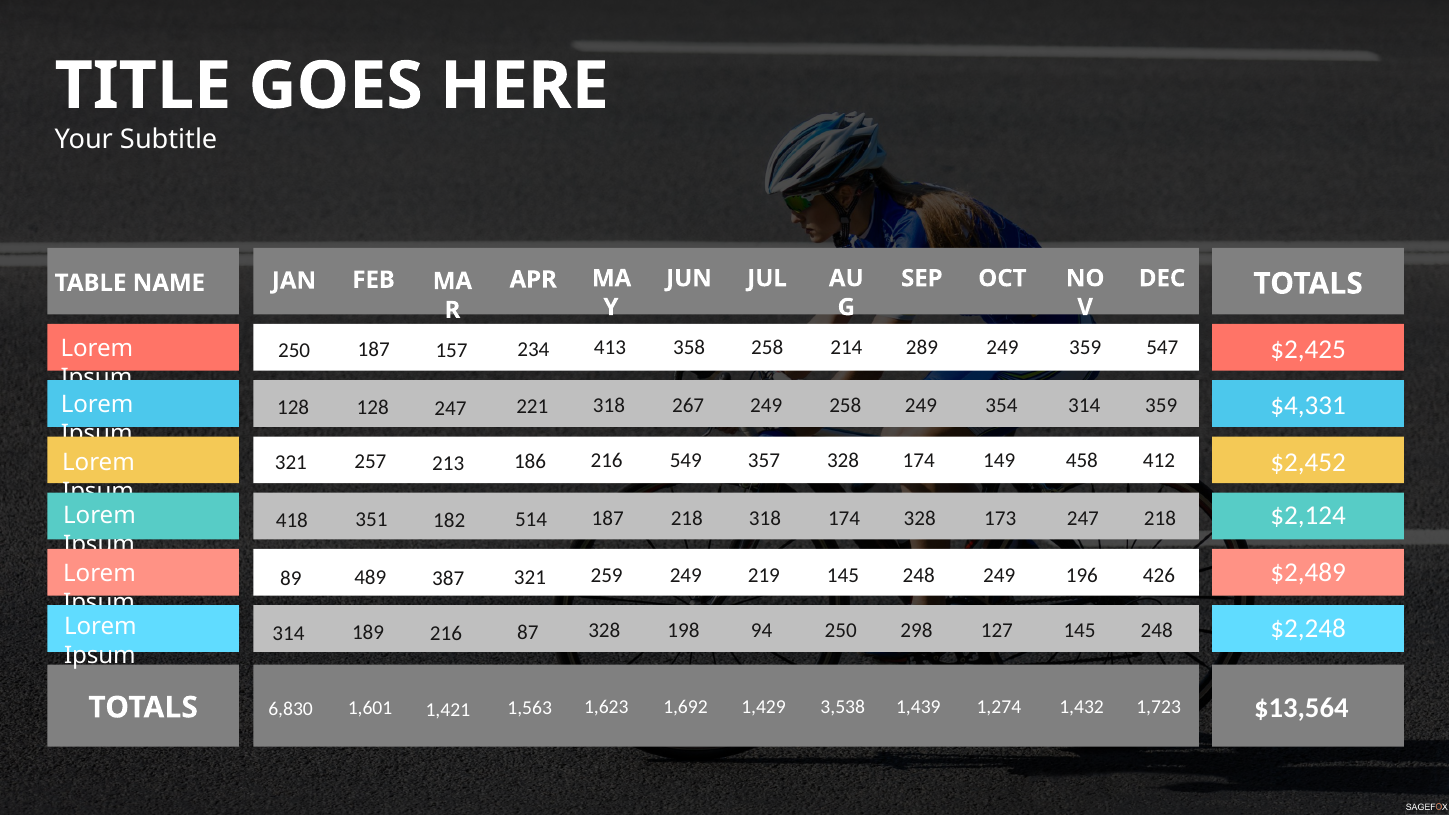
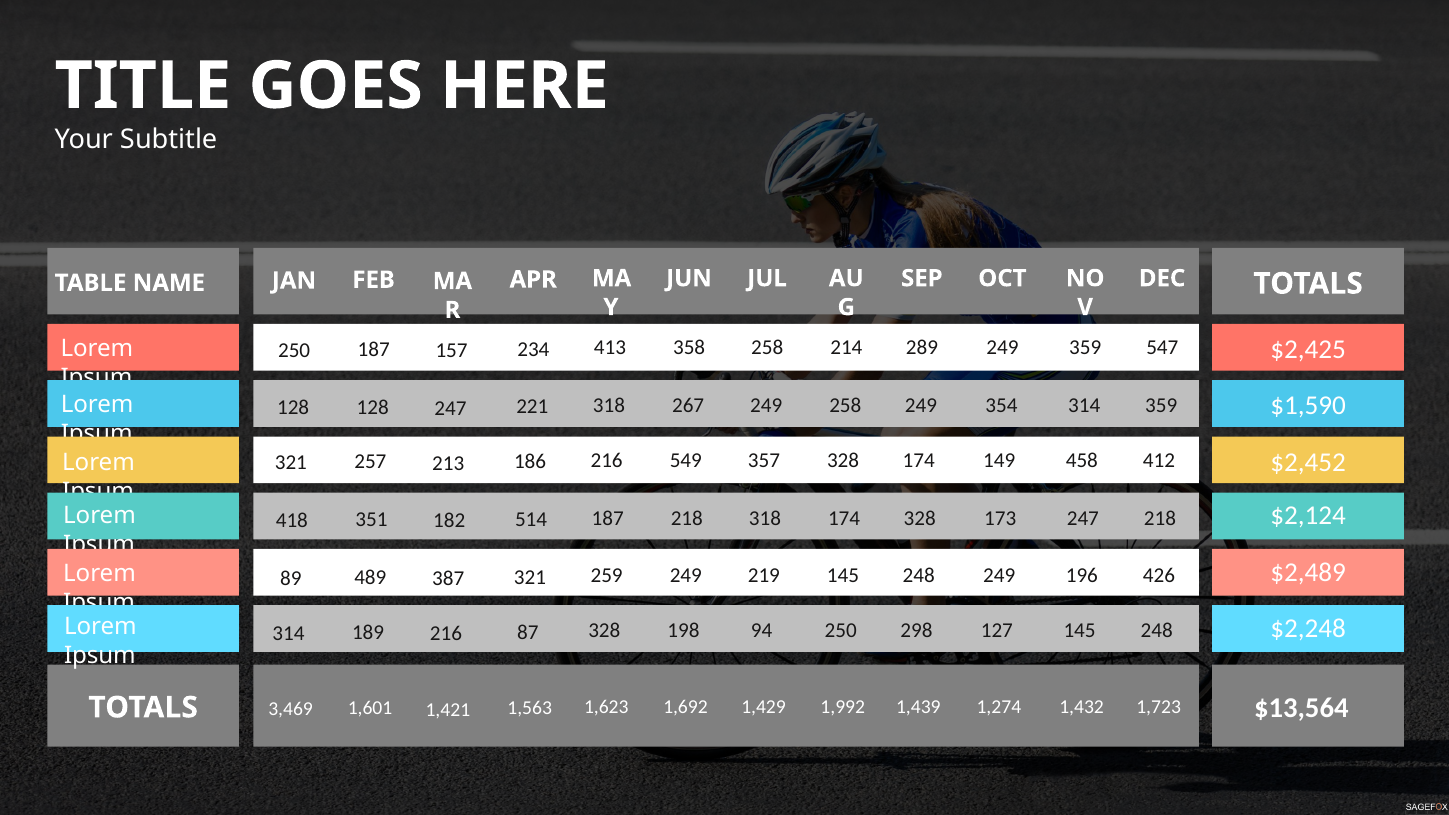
$4,331: $4,331 -> $1,590 (1308, 405)
3,538: 3,538 -> 1,992 (843, 707)
6,830: 6,830 -> 3,469 (291, 709)
